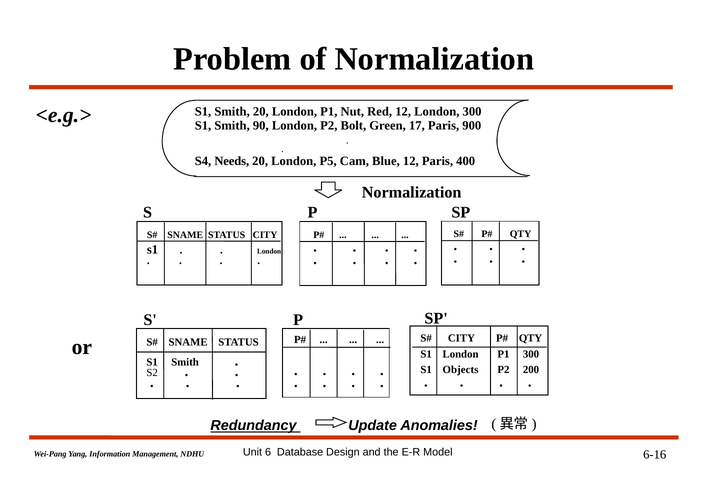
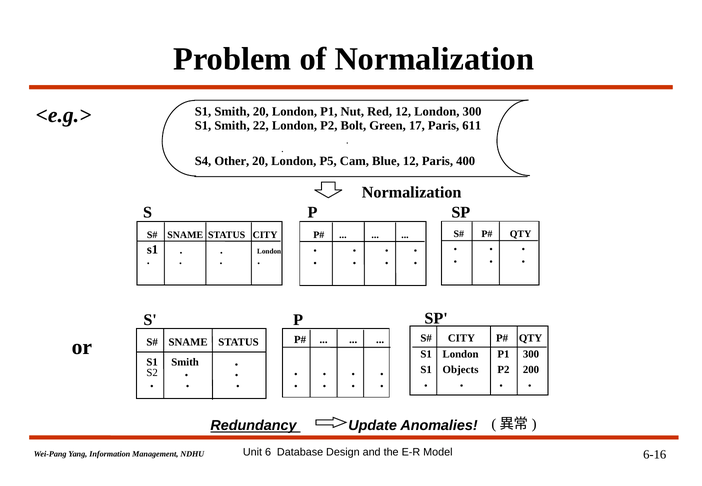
90: 90 -> 22 (261, 126)
900: 900 -> 611 (472, 126)
Needs: Needs -> Other (232, 161)
